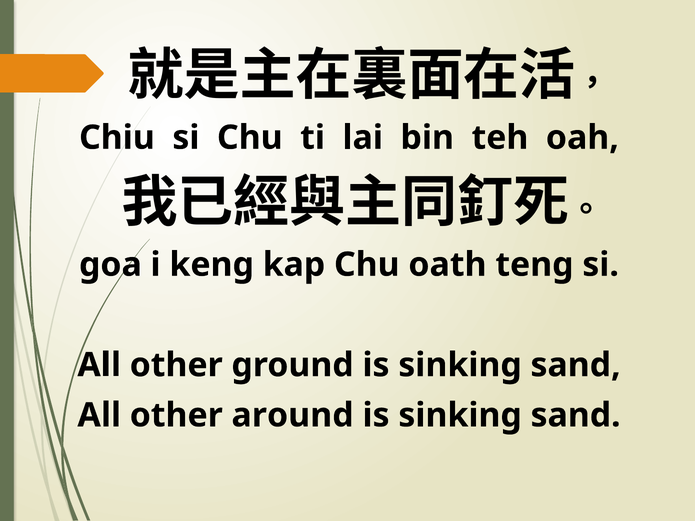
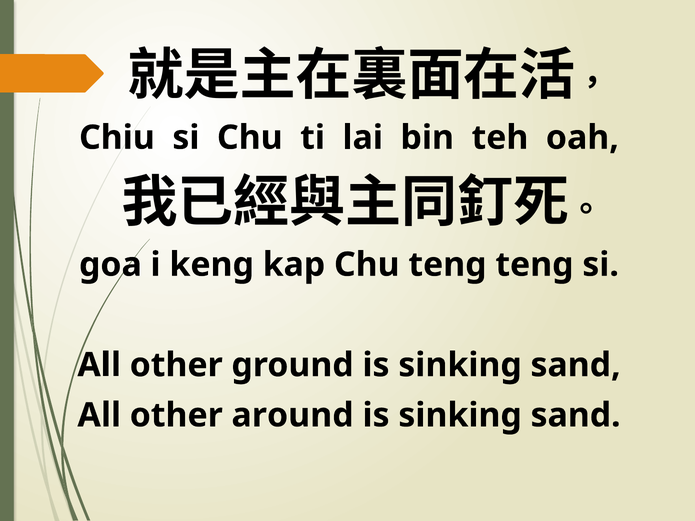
Chu oath: oath -> teng (447, 265)
